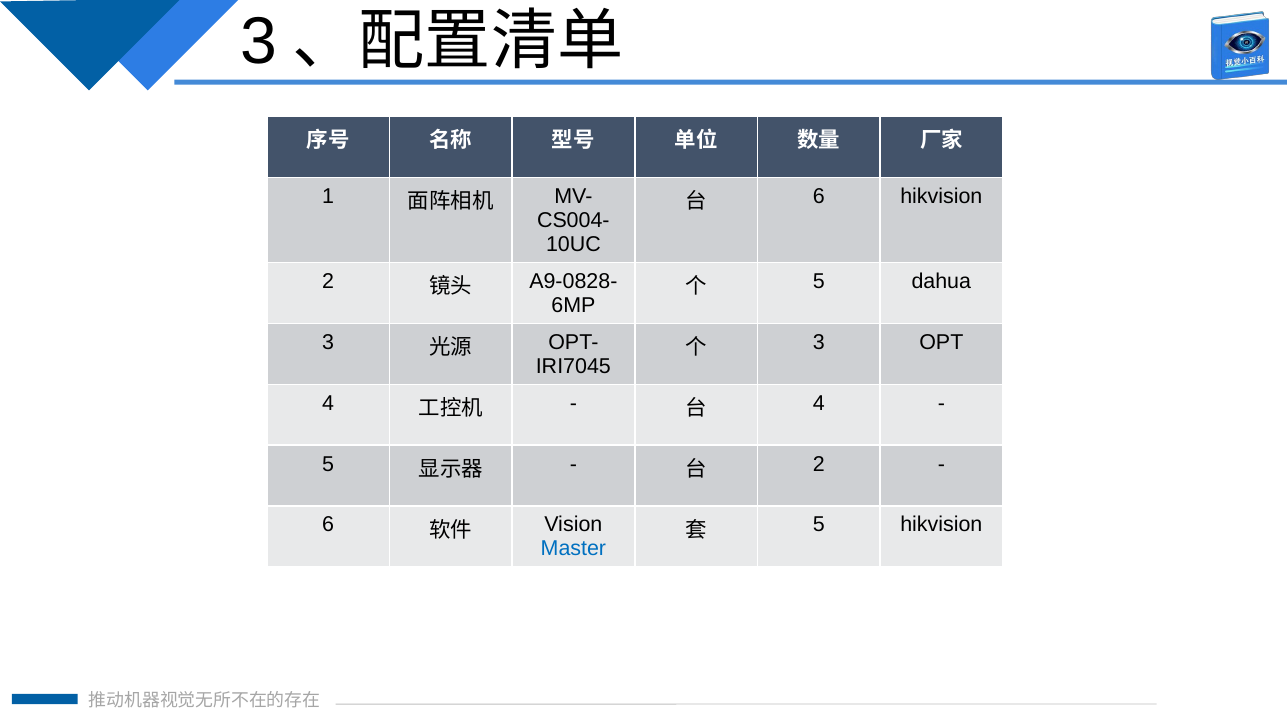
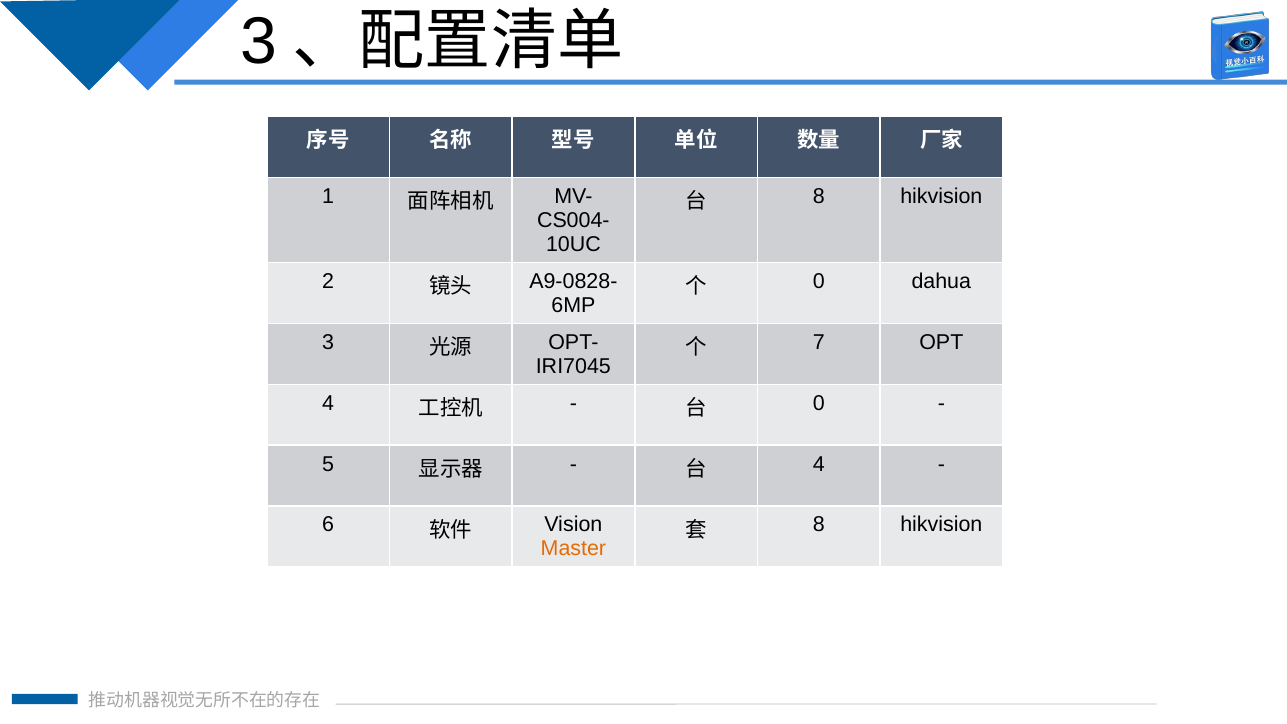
6: 6 -> 8 (819, 196)
5: 5 -> 0 (819, 281)
3: 3 -> 7 (819, 342)
4: 4 -> 0 (819, 403)
2: 2 -> 4 (819, 464)
5: 5 -> 8 (819, 525)
Master colour: blue -> orange (573, 549)
